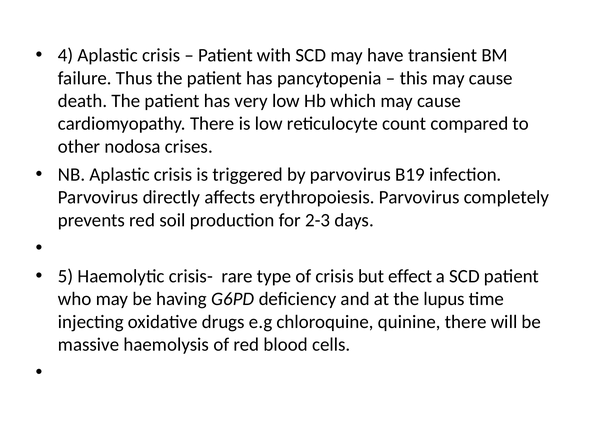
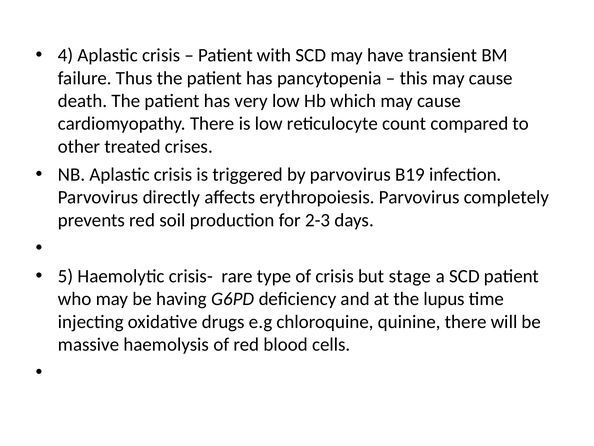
nodosa: nodosa -> treated (133, 146)
effect: effect -> stage (410, 276)
